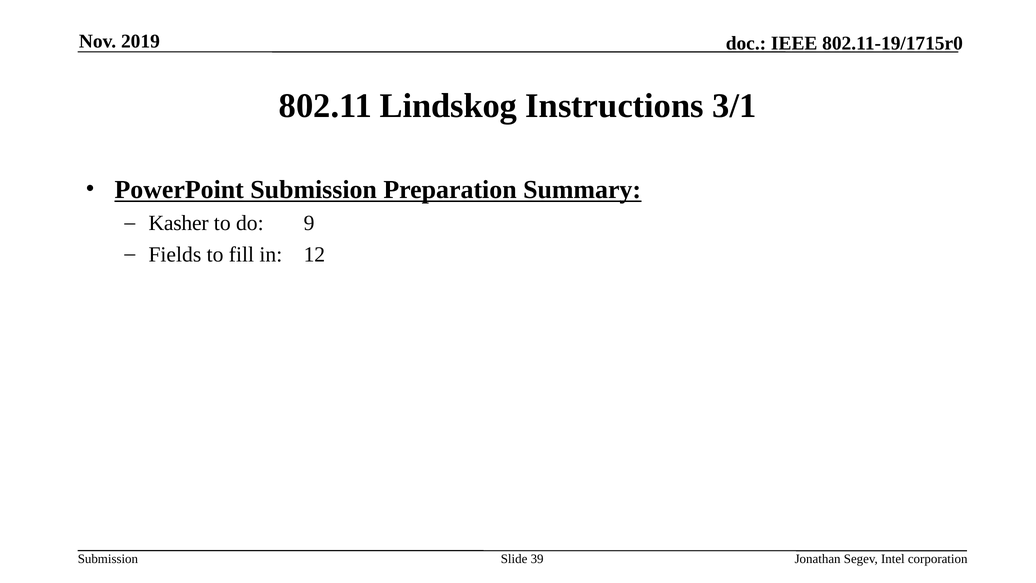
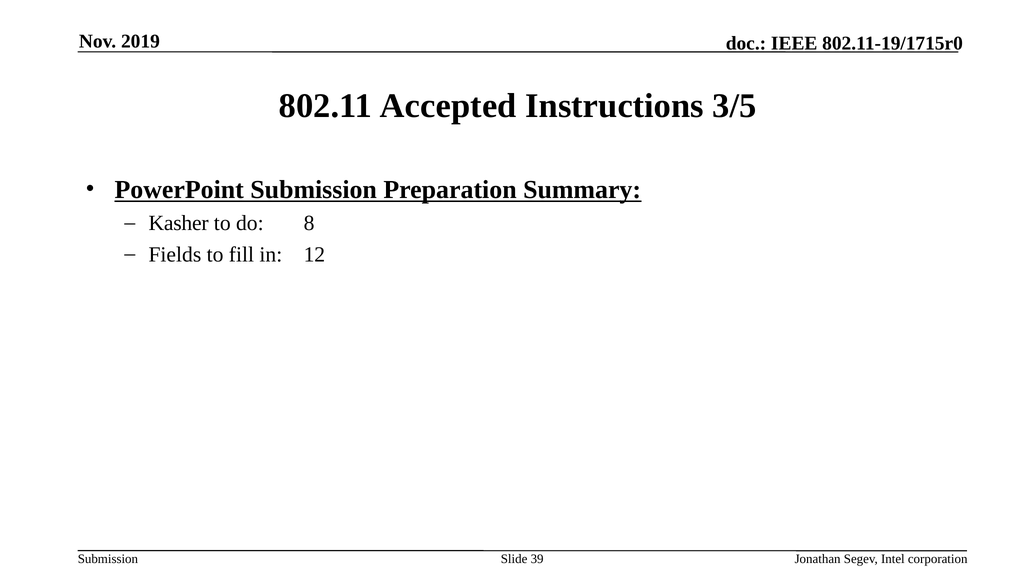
Lindskog: Lindskog -> Accepted (448, 106)
3/1: 3/1 -> 3/5 (735, 106)
9: 9 -> 8 (309, 223)
